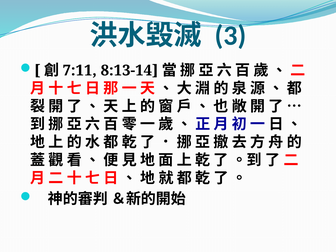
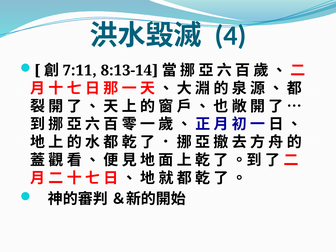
3: 3 -> 4 (231, 36)
